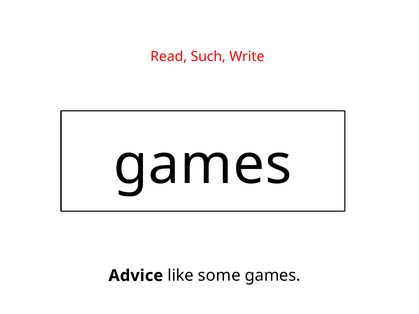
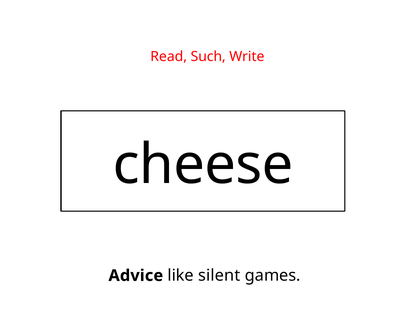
games: games -> cheese (203, 165)
some: some -> silent (219, 276)
